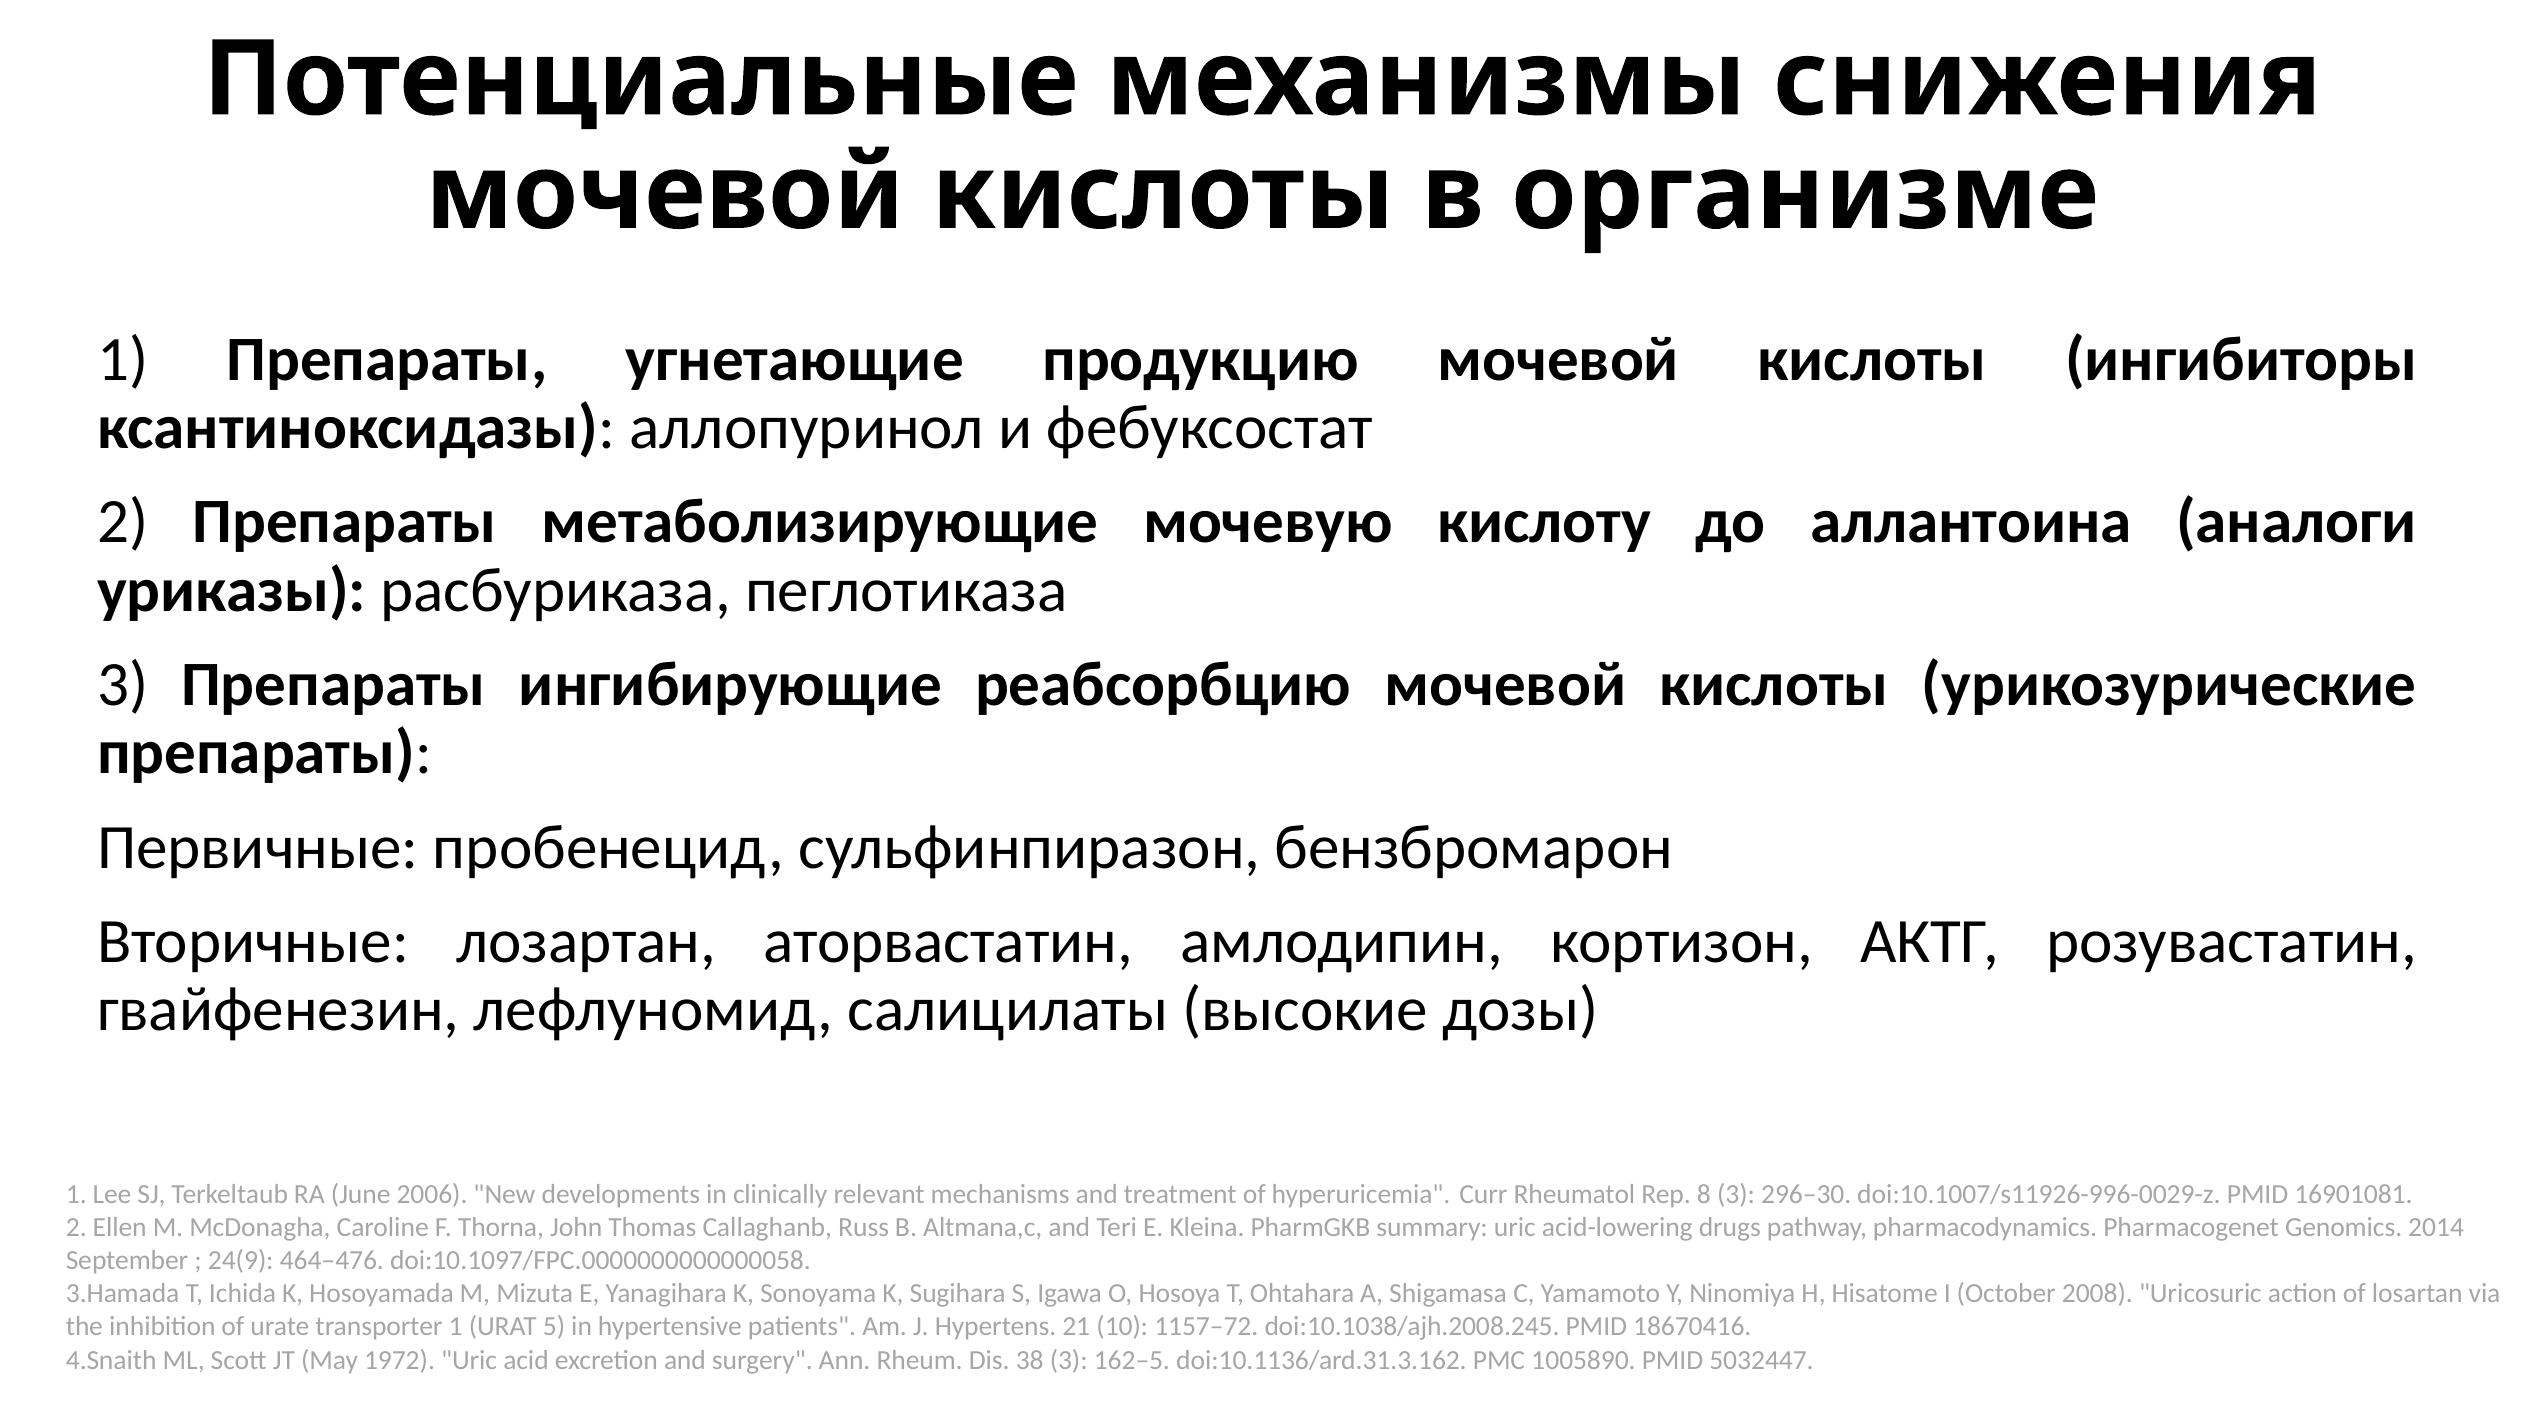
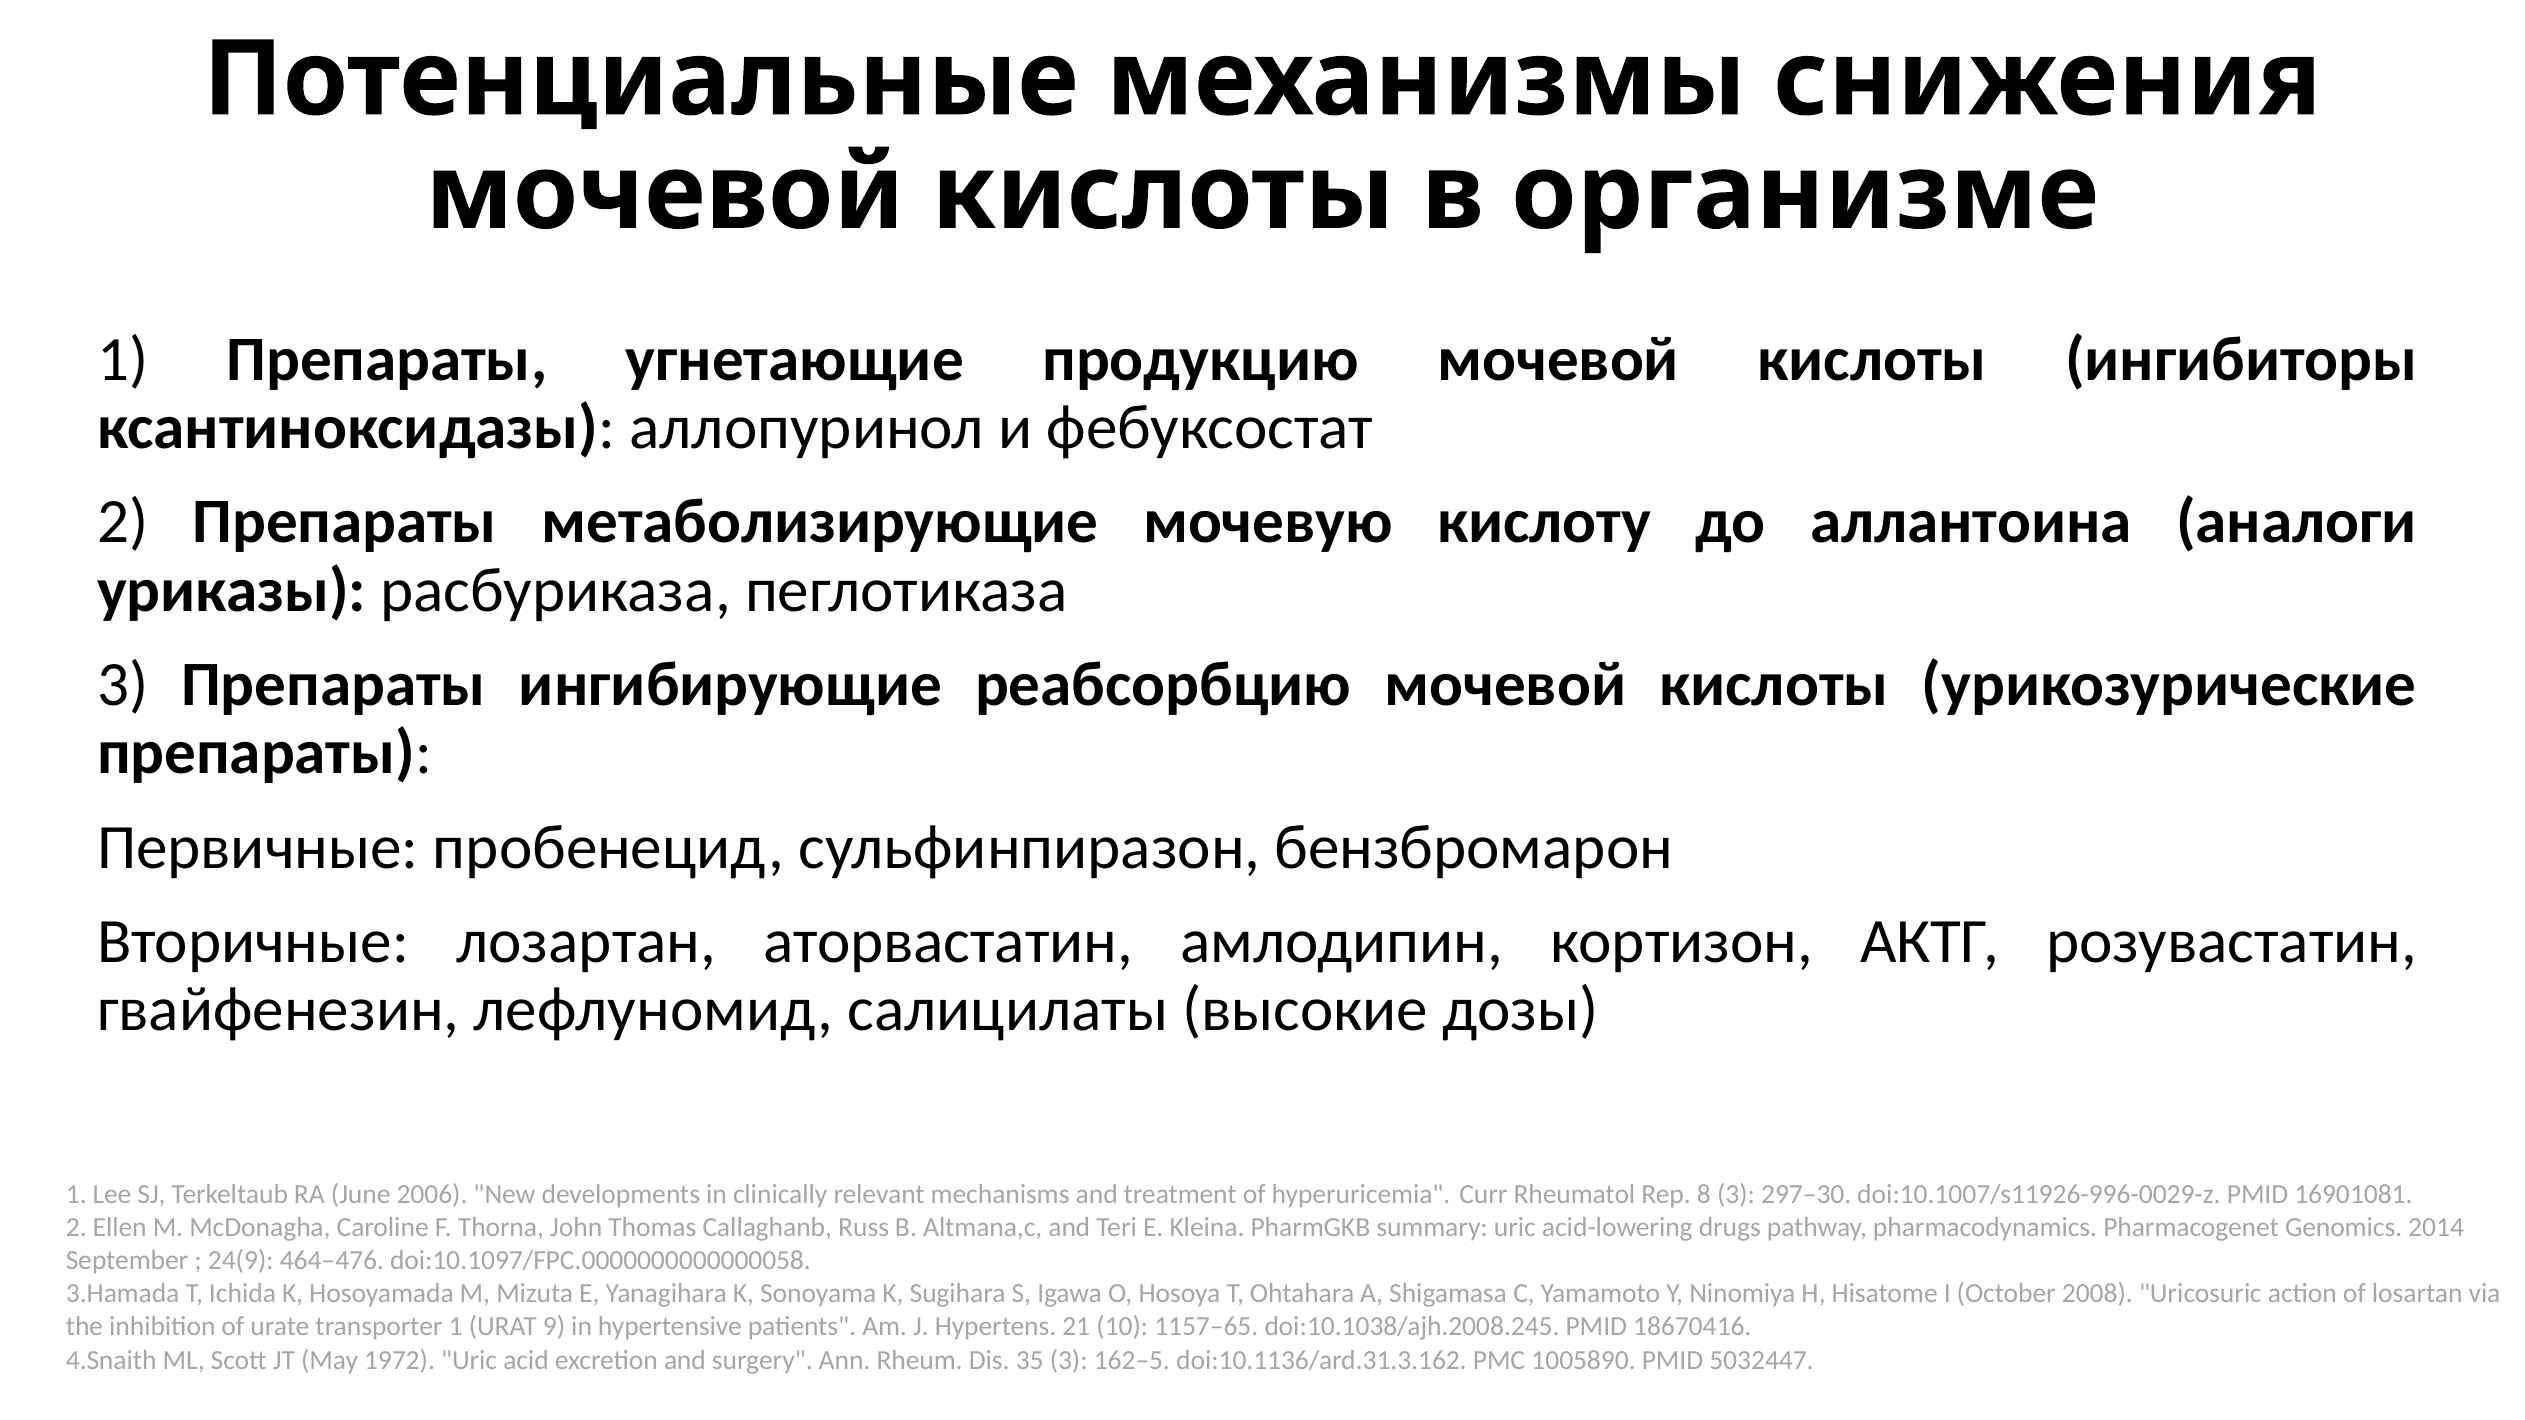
296–30: 296–30 -> 297–30 (1806, 1195)
5: 5 -> 9 (554, 1327)
1157–72: 1157–72 -> 1157–65 (1206, 1327)
38: 38 -> 35 (1030, 1360)
